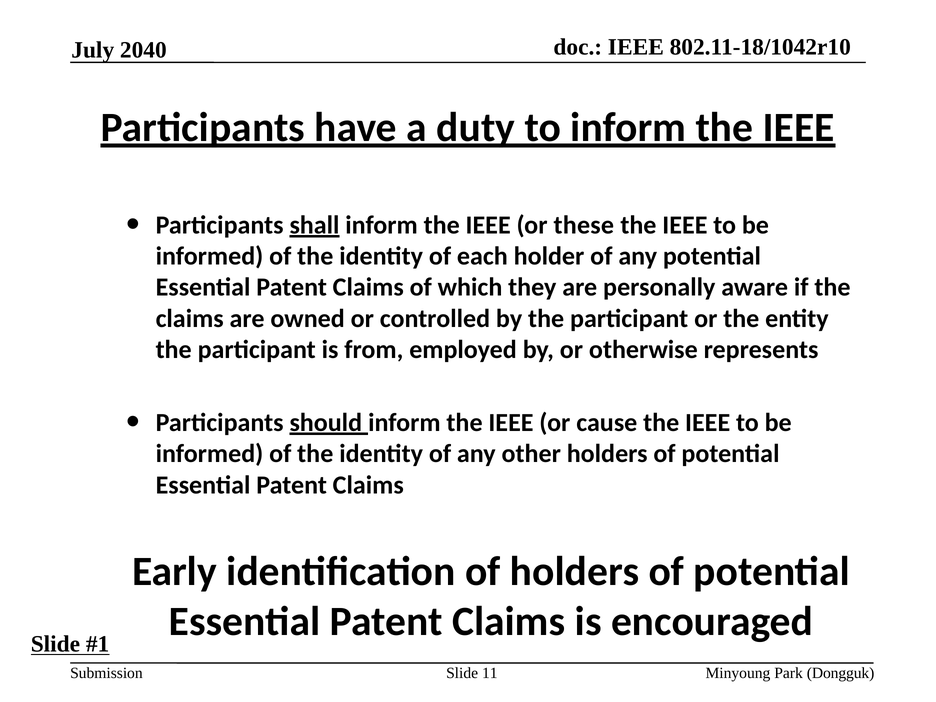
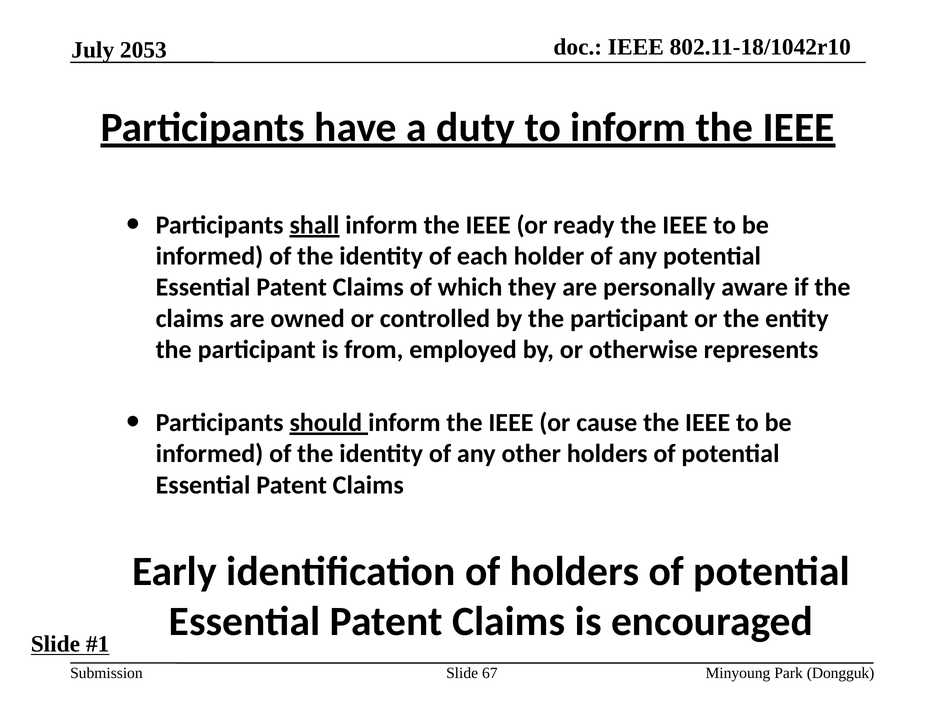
2040: 2040 -> 2053 (143, 50)
these: these -> ready (584, 225)
11: 11 -> 67 (490, 673)
